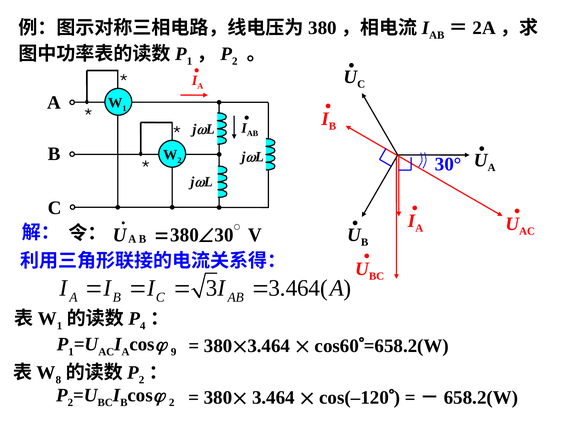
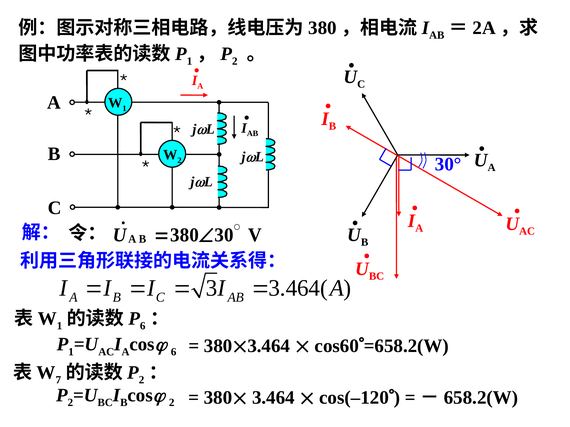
4: 4 -> 6 (143, 326)
9: 9 -> 6 (174, 352)
8: 8 -> 7 (58, 380)
